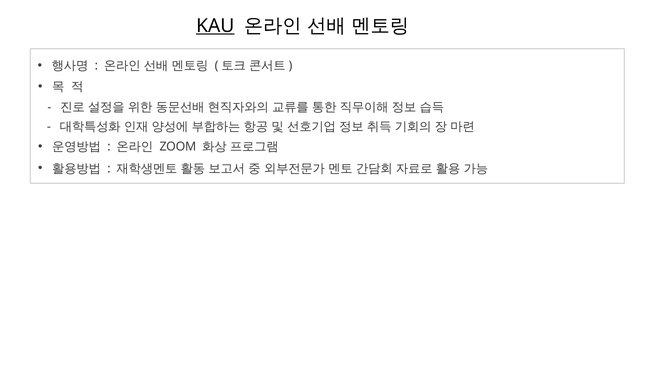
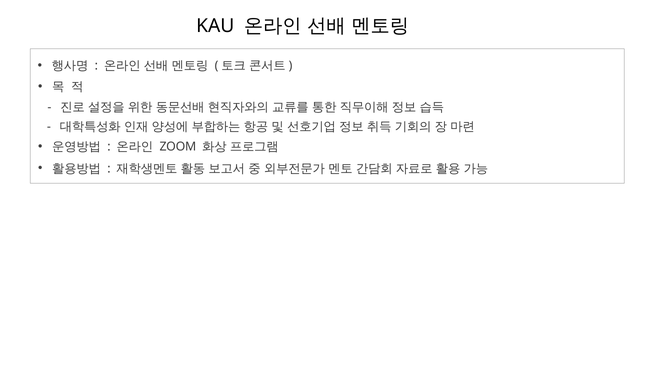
KAU underline: present -> none (215, 26)
